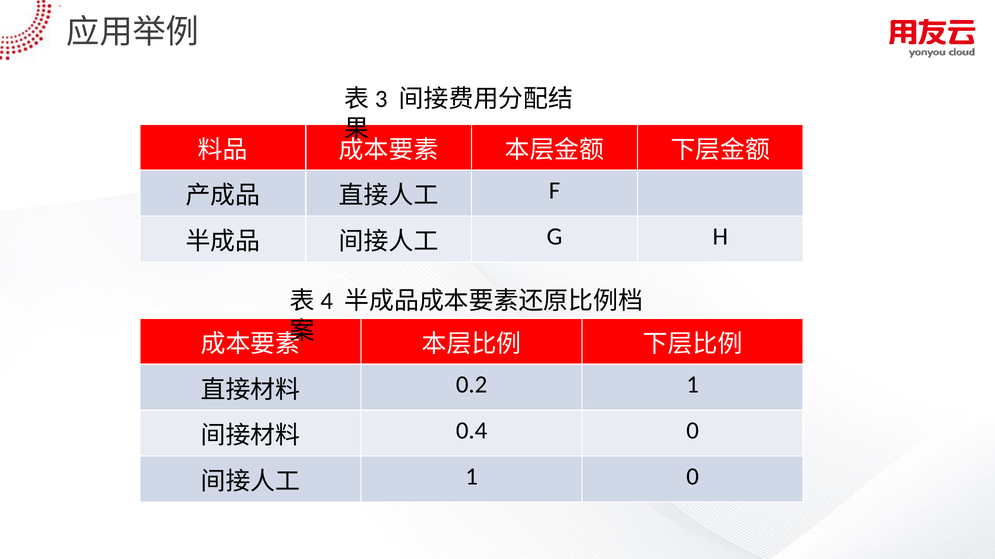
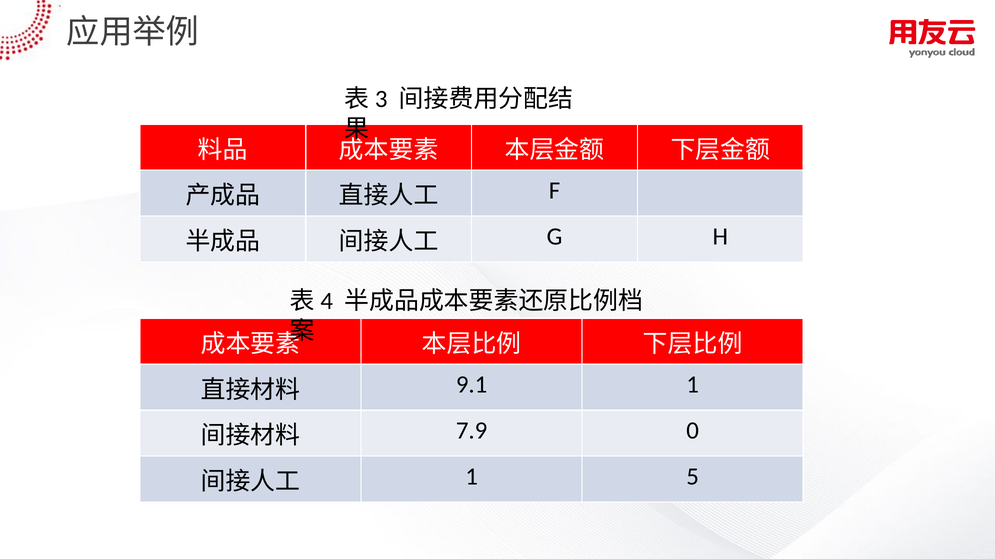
0.2: 0.2 -> 9.1 (472, 385)
0.4: 0.4 -> 7.9 (472, 431)
1 0: 0 -> 5 (693, 477)
